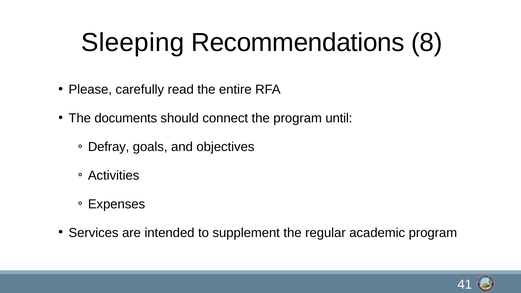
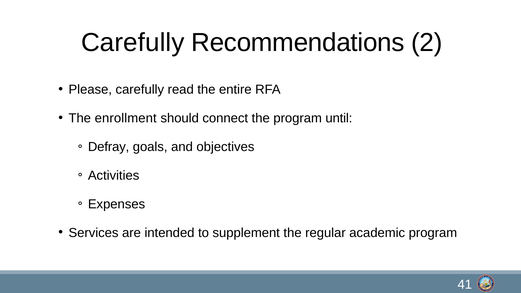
Sleeping: Sleeping -> Carefully (133, 43)
8: 8 -> 2 (427, 43)
documents: documents -> enrollment (126, 118)
